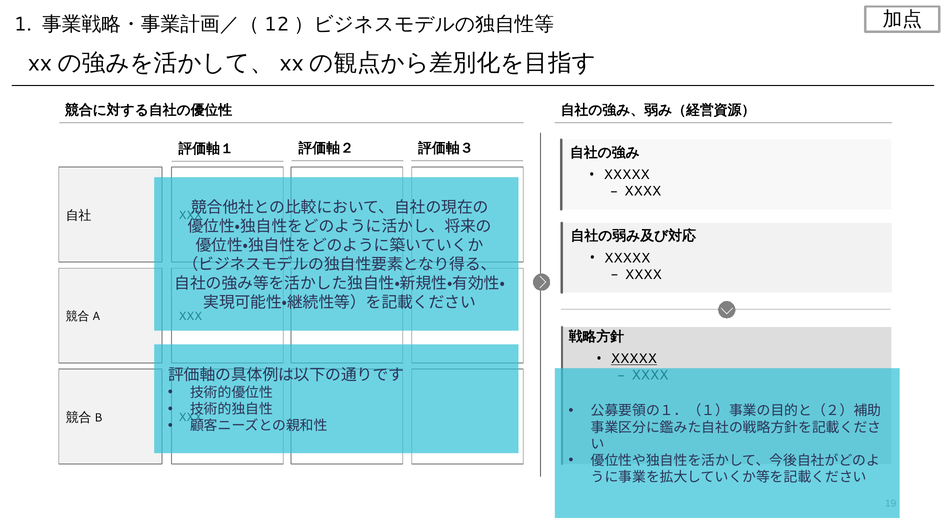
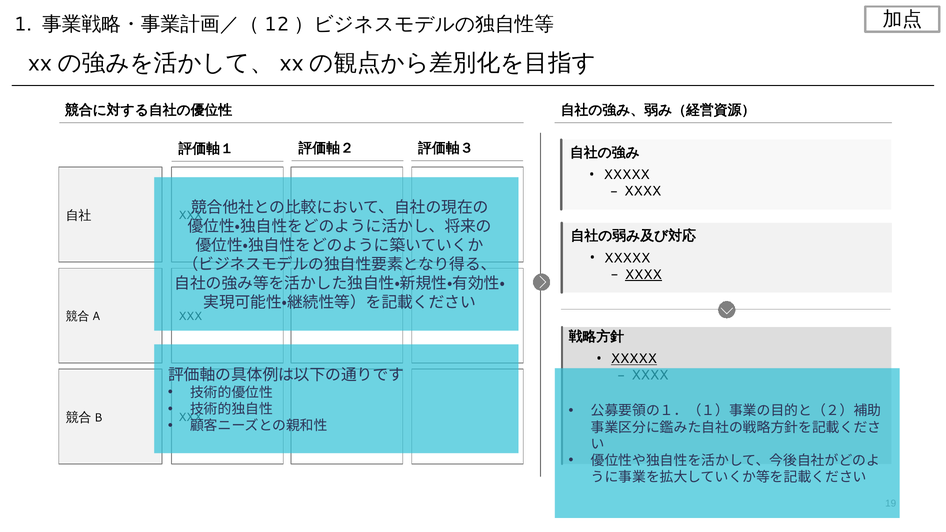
XXXX underline: none -> present (643, 275)
